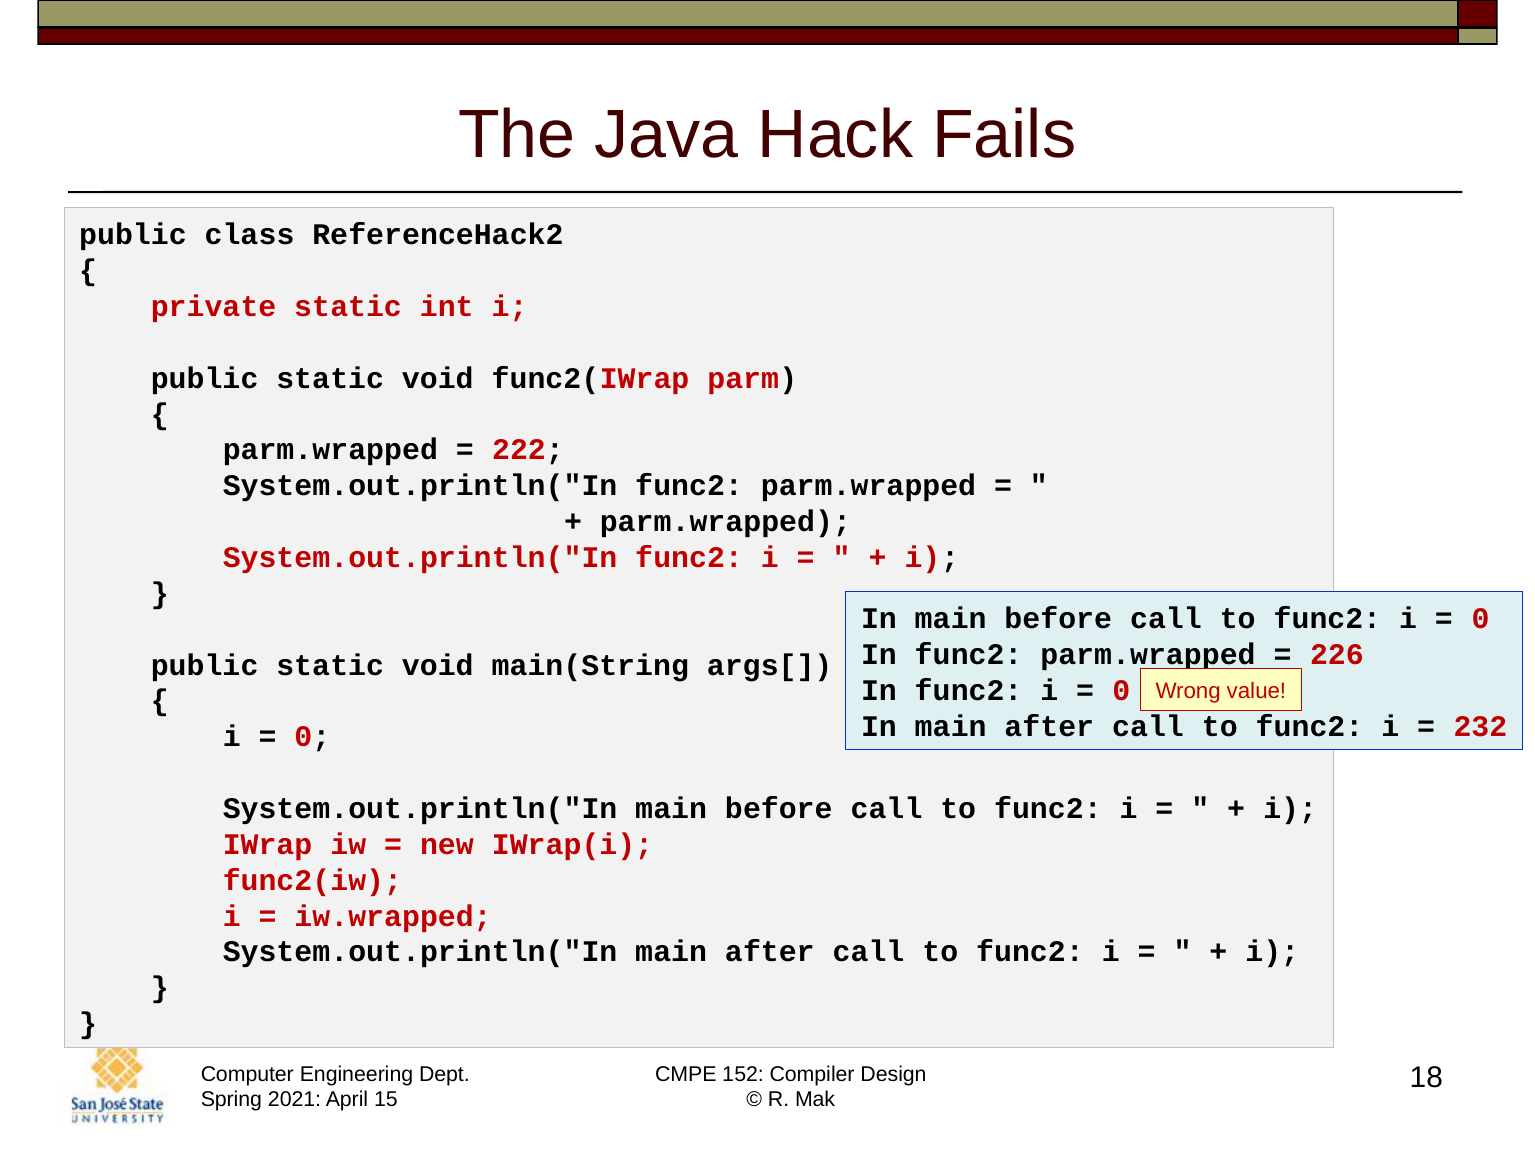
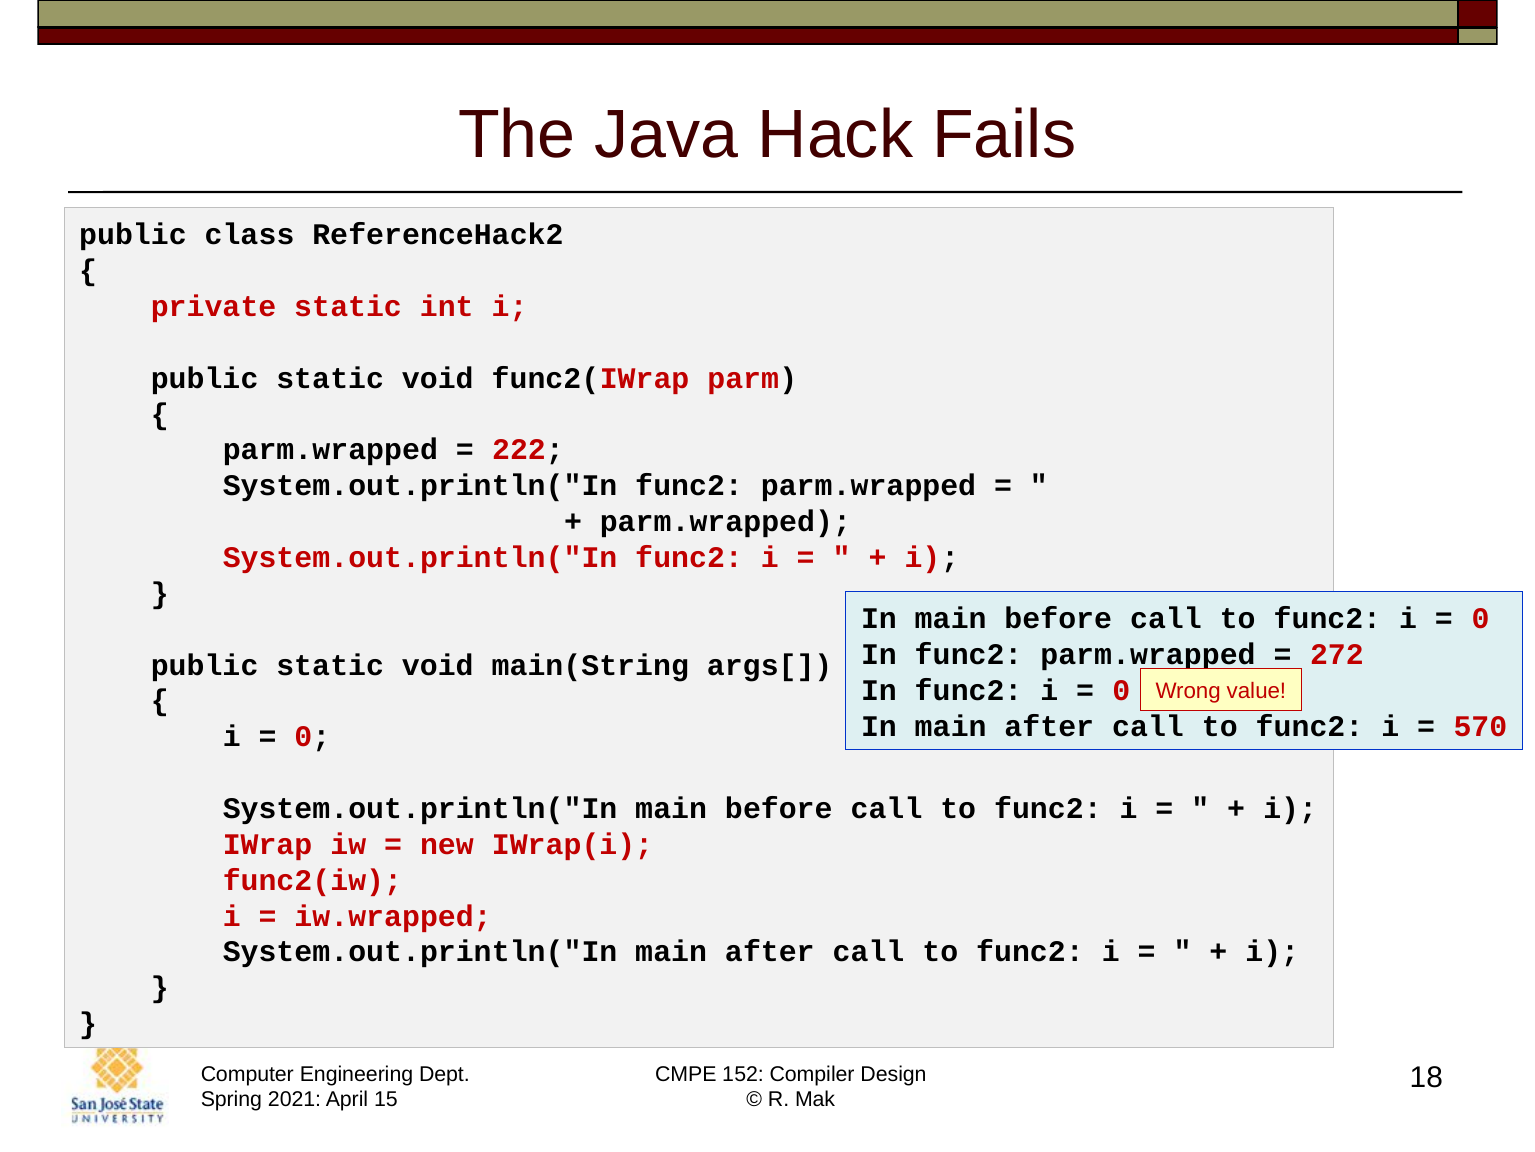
226: 226 -> 272 (1337, 654)
232: 232 -> 570 (1480, 726)
